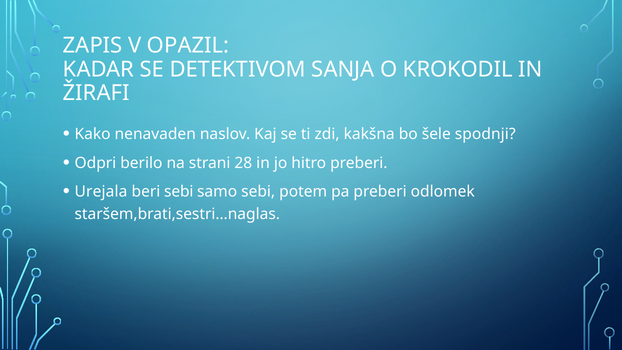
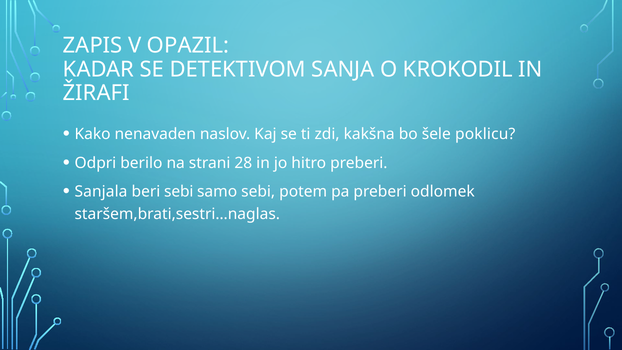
spodnji: spodnji -> poklicu (485, 134)
Urejala: Urejala -> Sanjala (101, 192)
